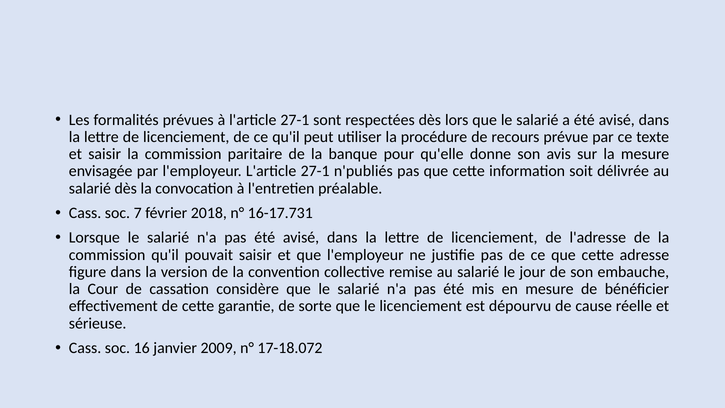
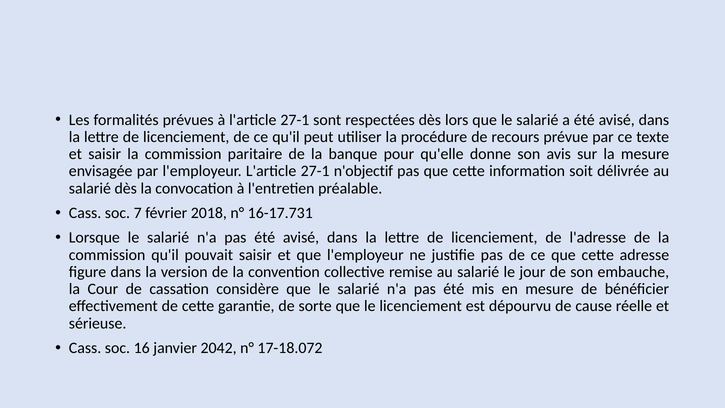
n'publiés: n'publiés -> n'objectif (363, 171)
2009: 2009 -> 2042 (219, 348)
